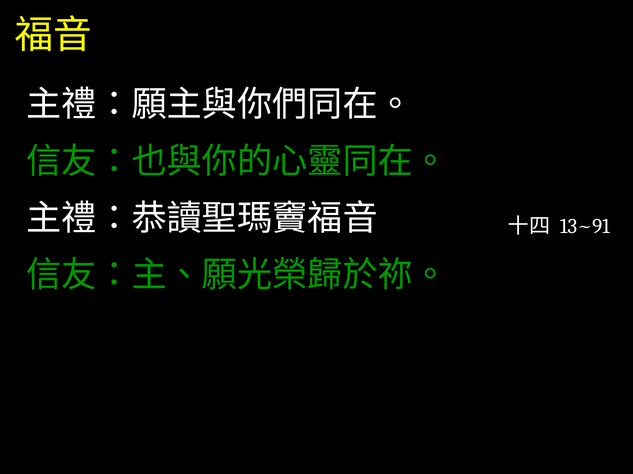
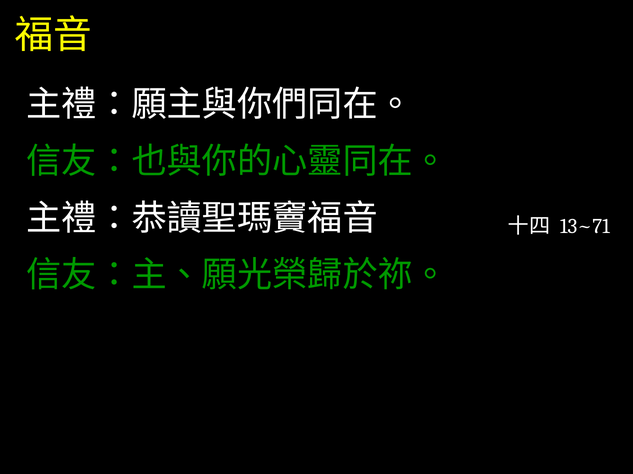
13~91: 13~91 -> 13~71 (585, 226)
